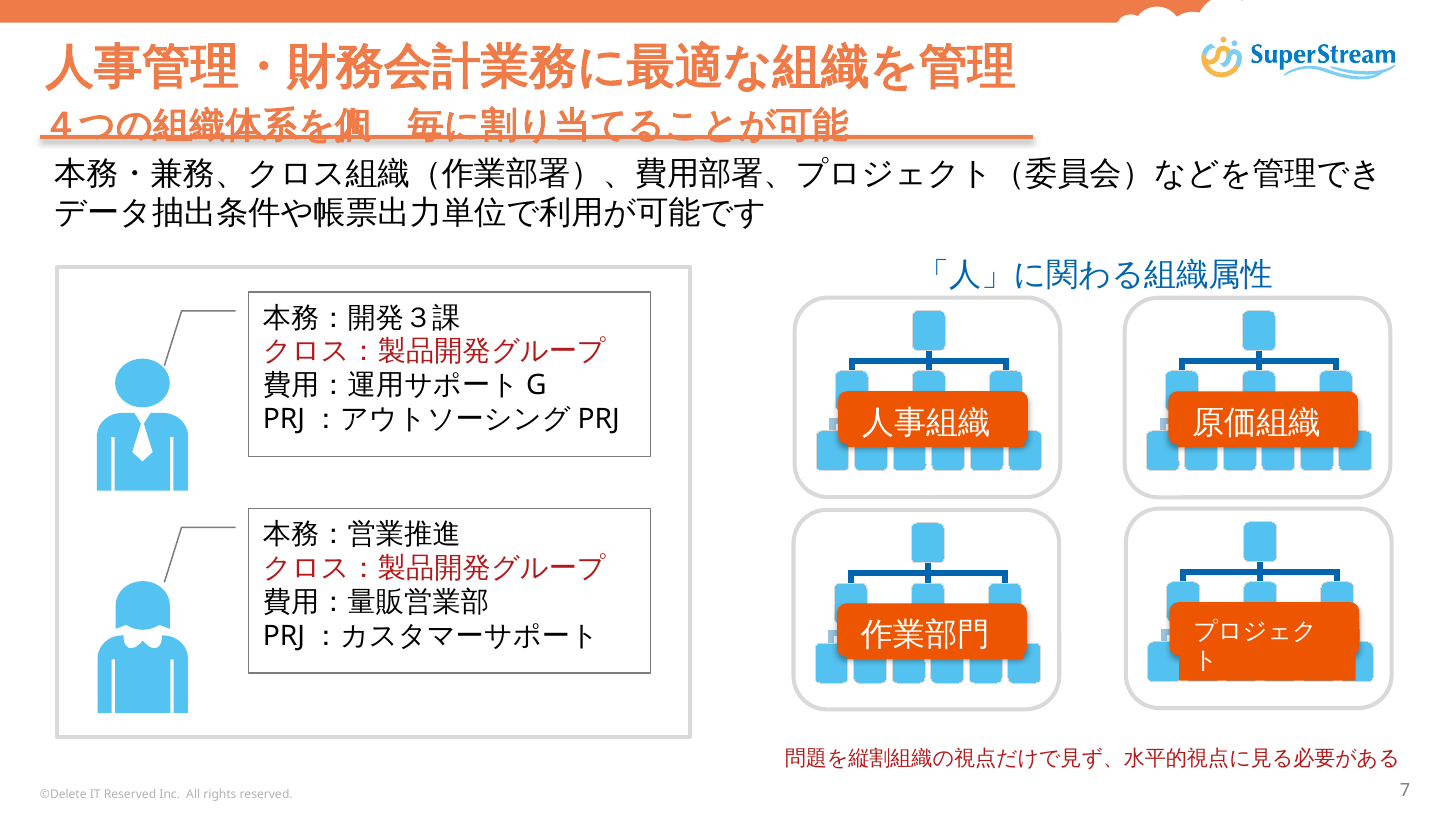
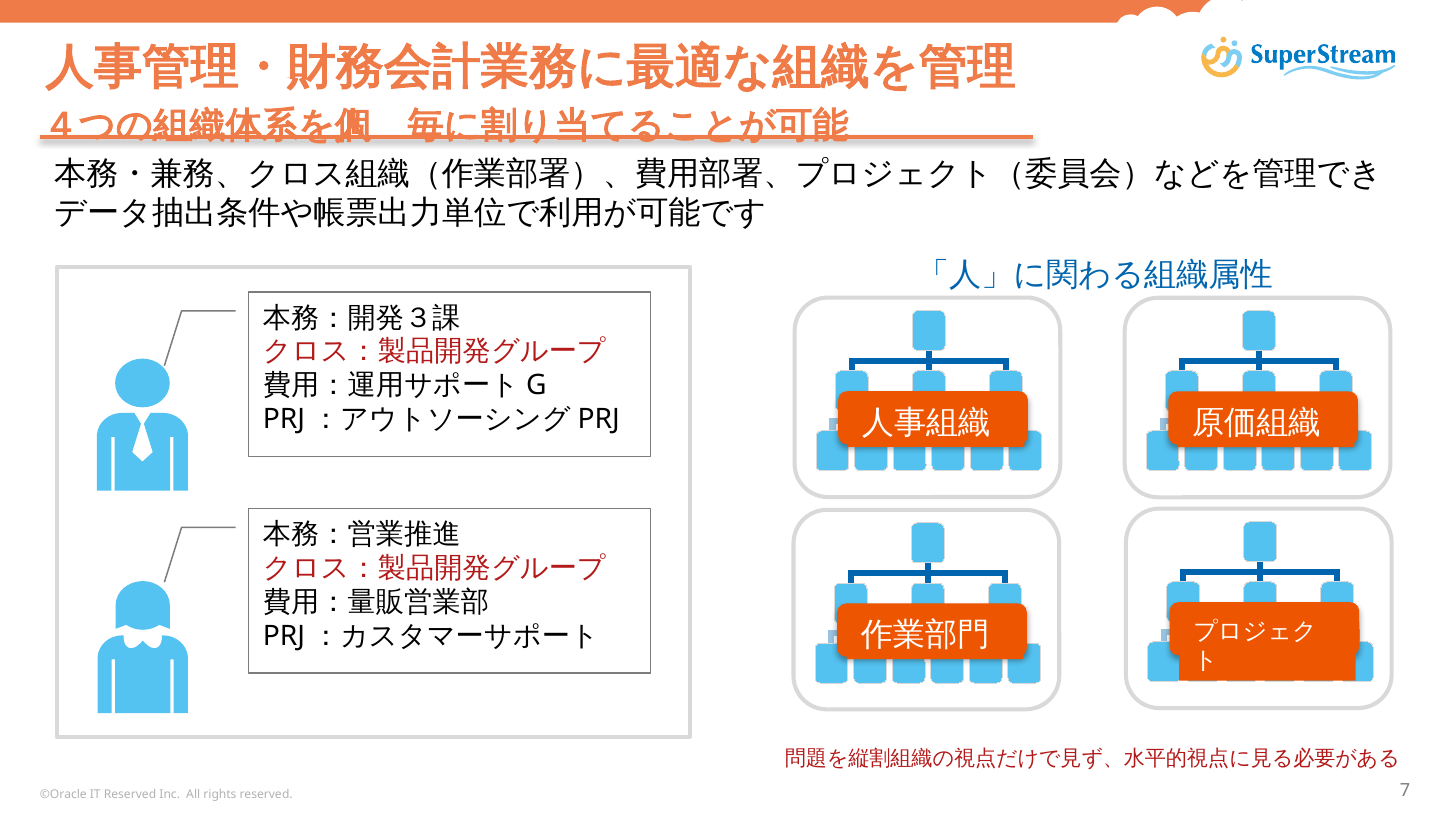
©Delete: ©Delete -> ©Oracle (63, 795)
